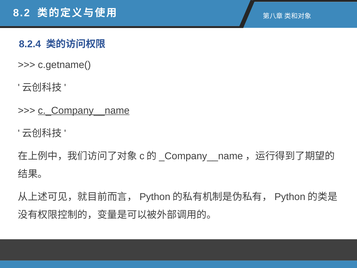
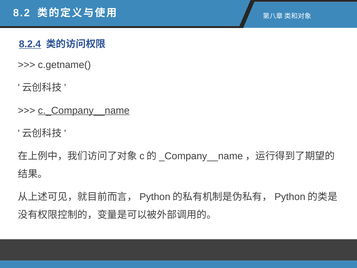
8.2.4 underline: none -> present (30, 44)
